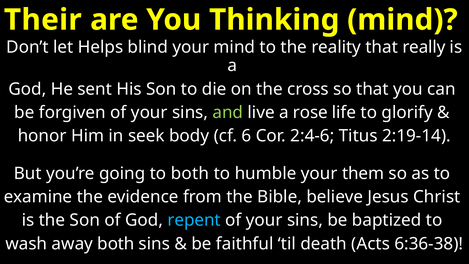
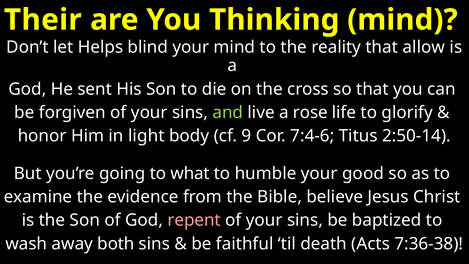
really: really -> allow (424, 47)
seek: seek -> light (146, 136)
6: 6 -> 9 (246, 136)
2:4-6: 2:4-6 -> 7:4-6 (312, 136)
2:19-14: 2:19-14 -> 2:50-14 (416, 136)
to both: both -> what (190, 173)
them: them -> good (363, 173)
repent colour: light blue -> pink (194, 220)
6:36-38: 6:36-38 -> 7:36-38 (429, 244)
